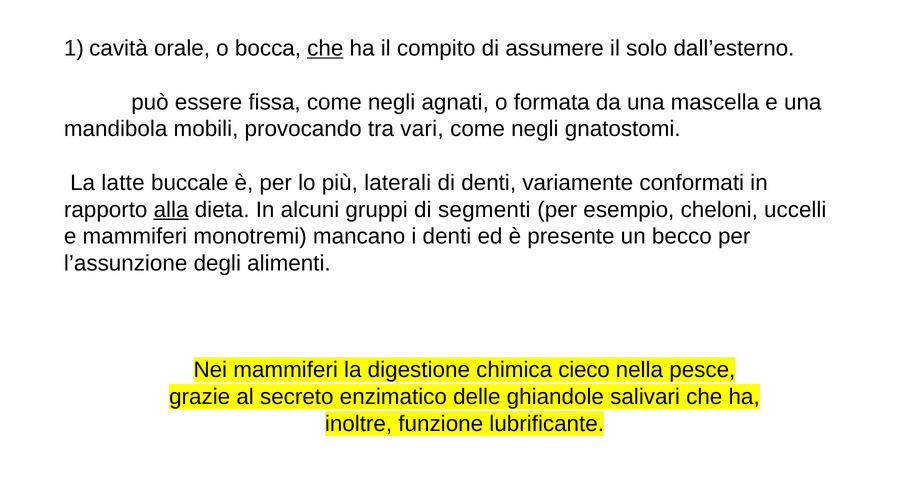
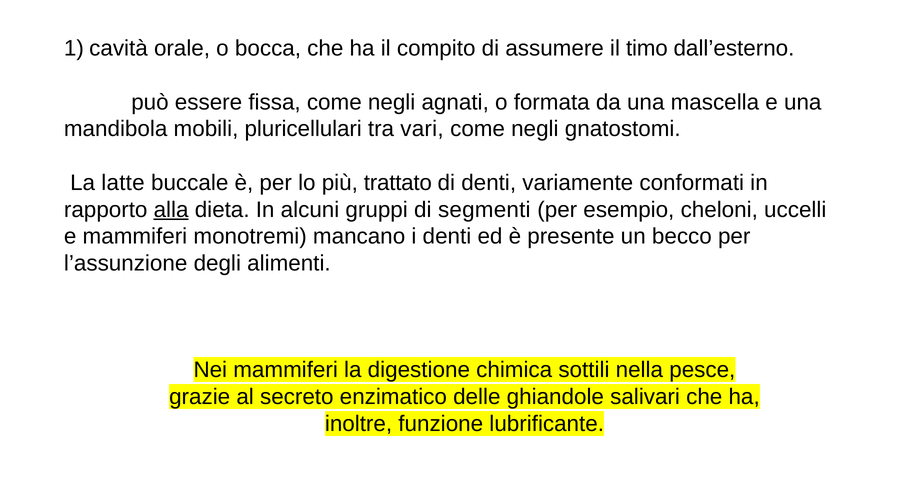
che underline: present -> none (325, 48)
solo: solo -> timo (647, 48)
provocando: provocando -> pluricellulari (303, 129)
laterali: laterali -> trattato (398, 183)
cieco: cieco -> sottili (584, 370)
